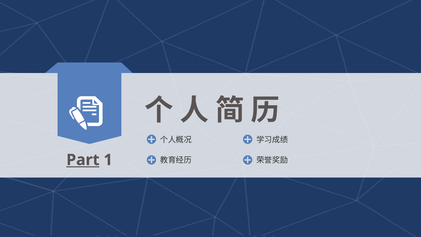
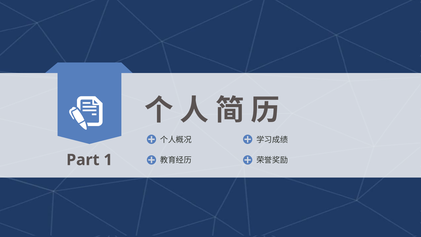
Part underline: present -> none (83, 160)
